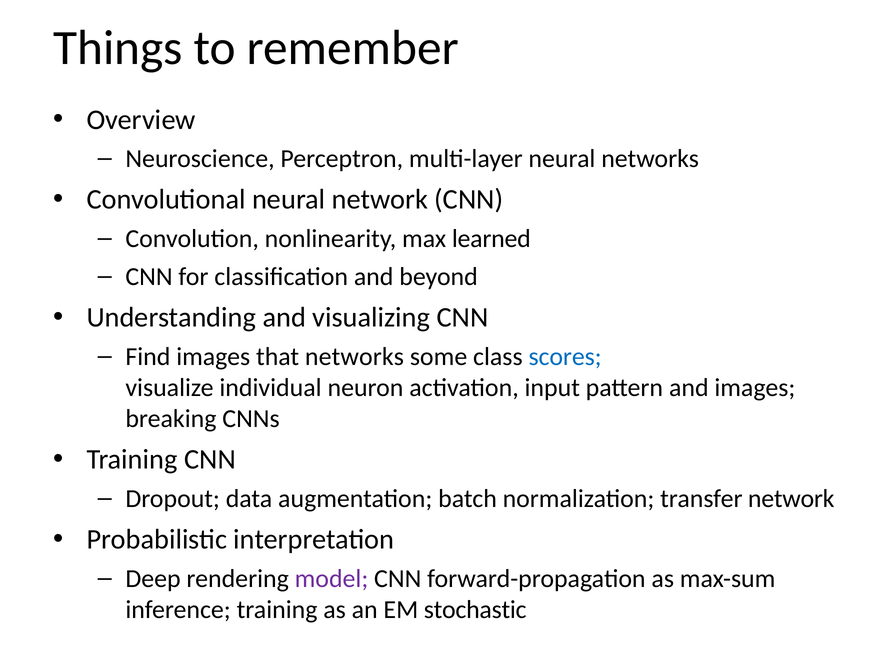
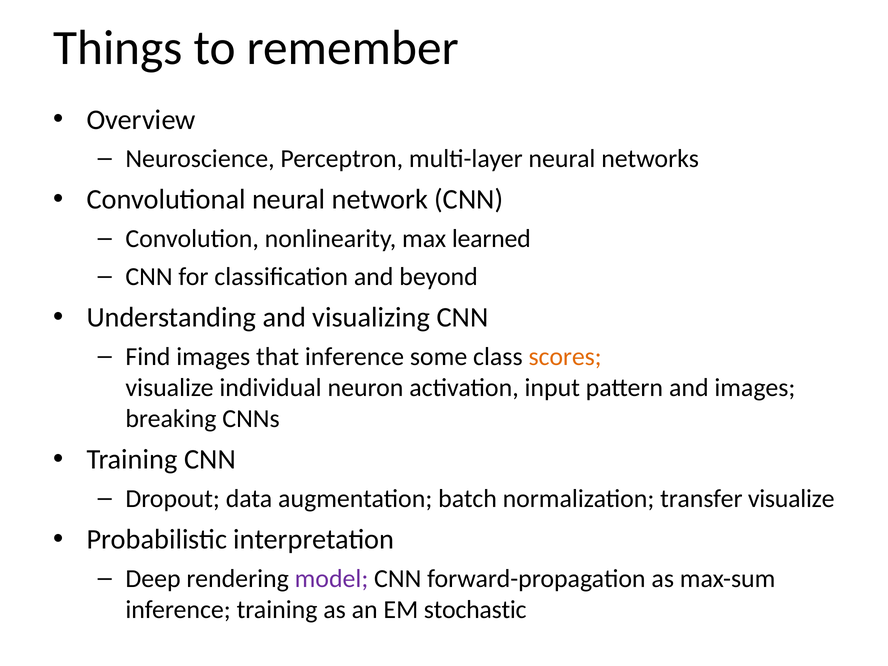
that networks: networks -> inference (355, 357)
scores colour: blue -> orange (565, 357)
transfer network: network -> visualize (791, 499)
